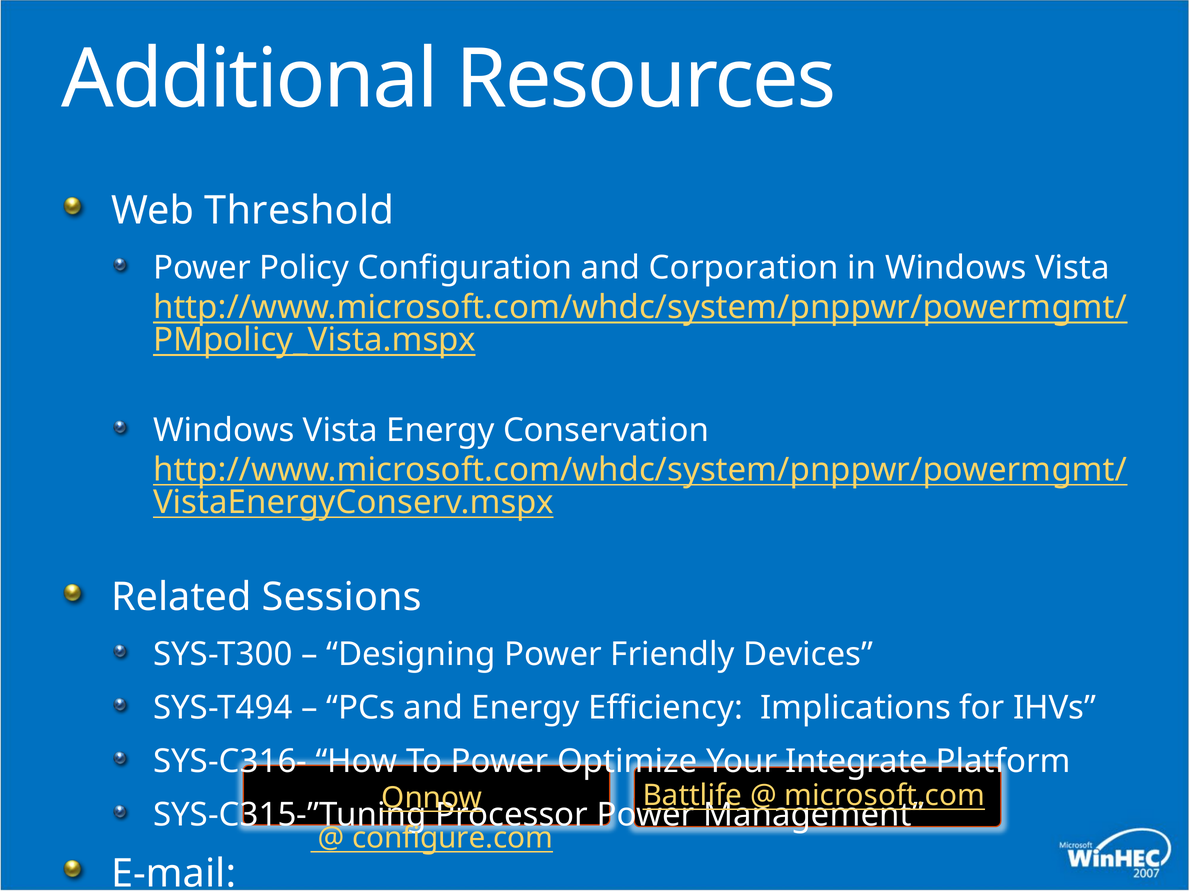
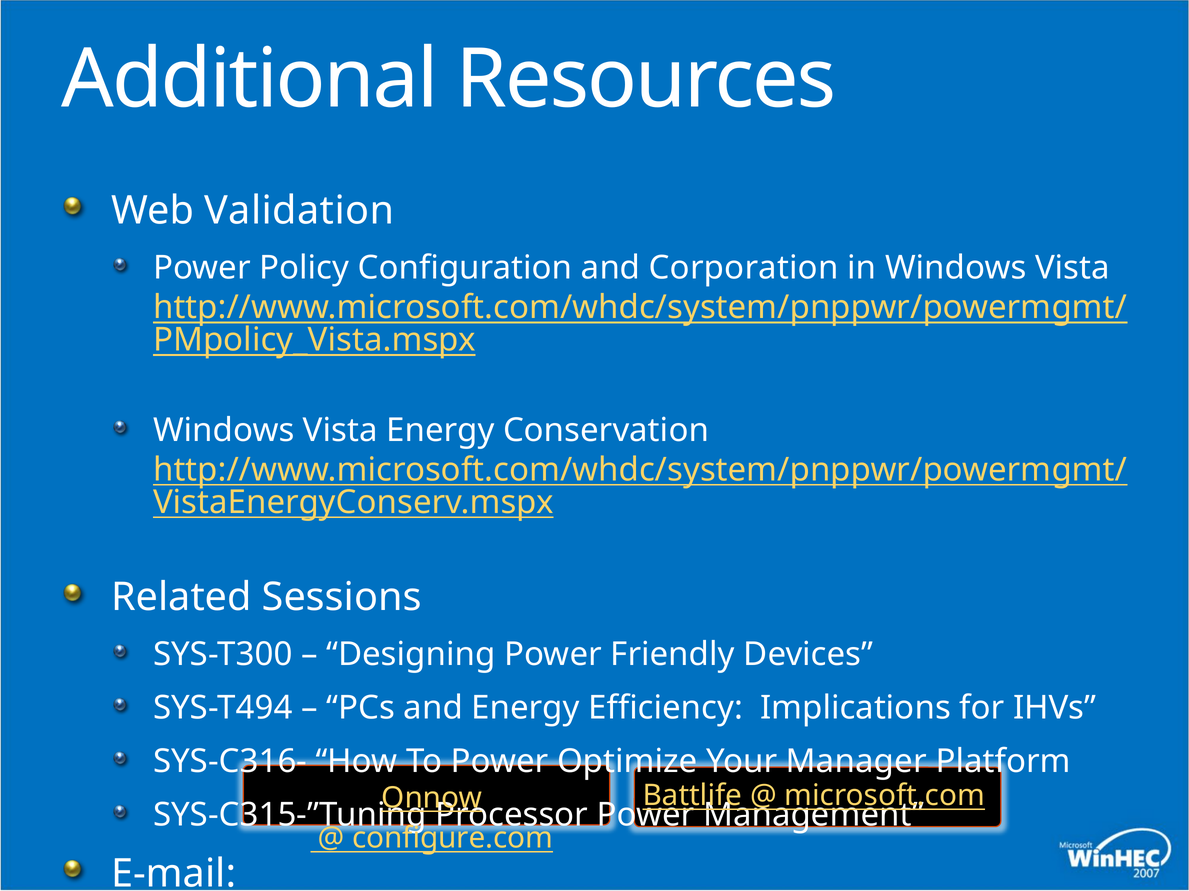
Threshold: Threshold -> Validation (299, 211)
Integrate: Integrate -> Manager (856, 762)
